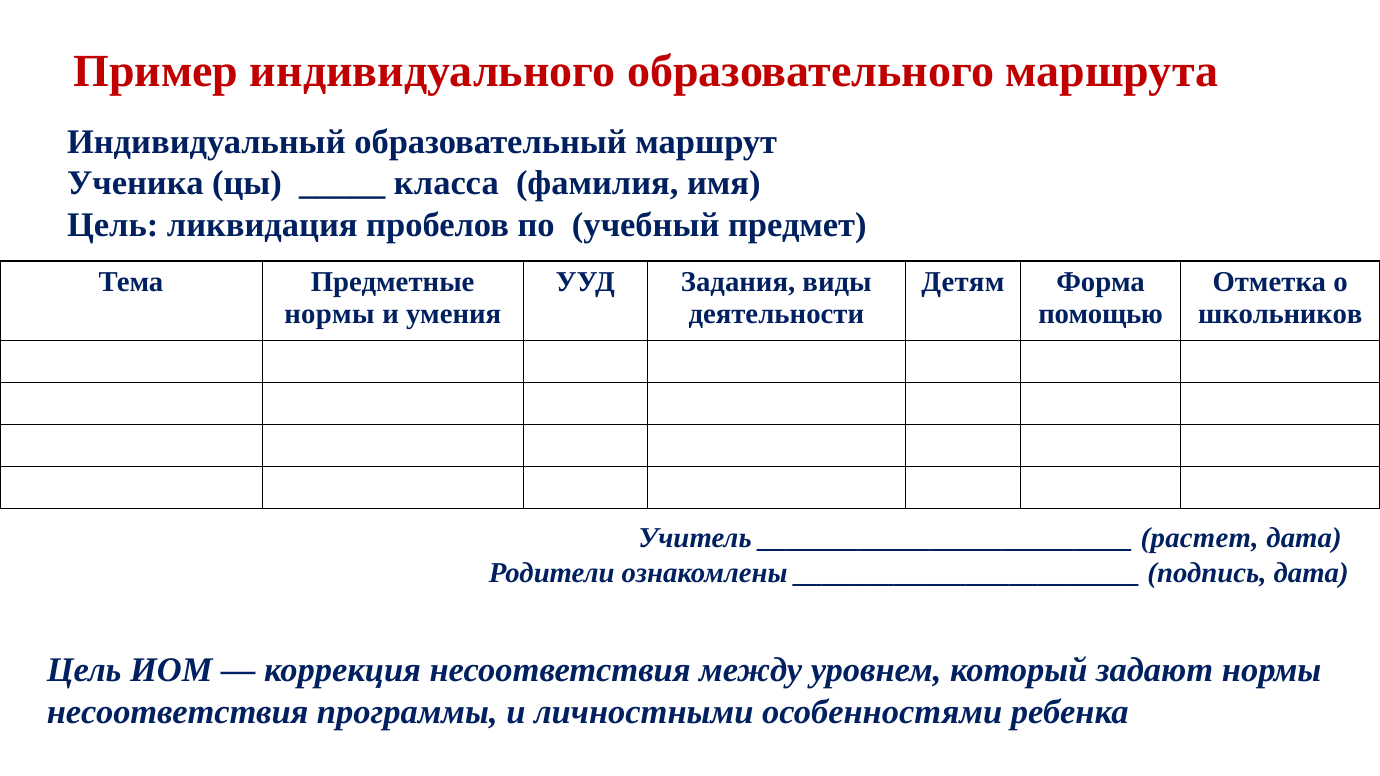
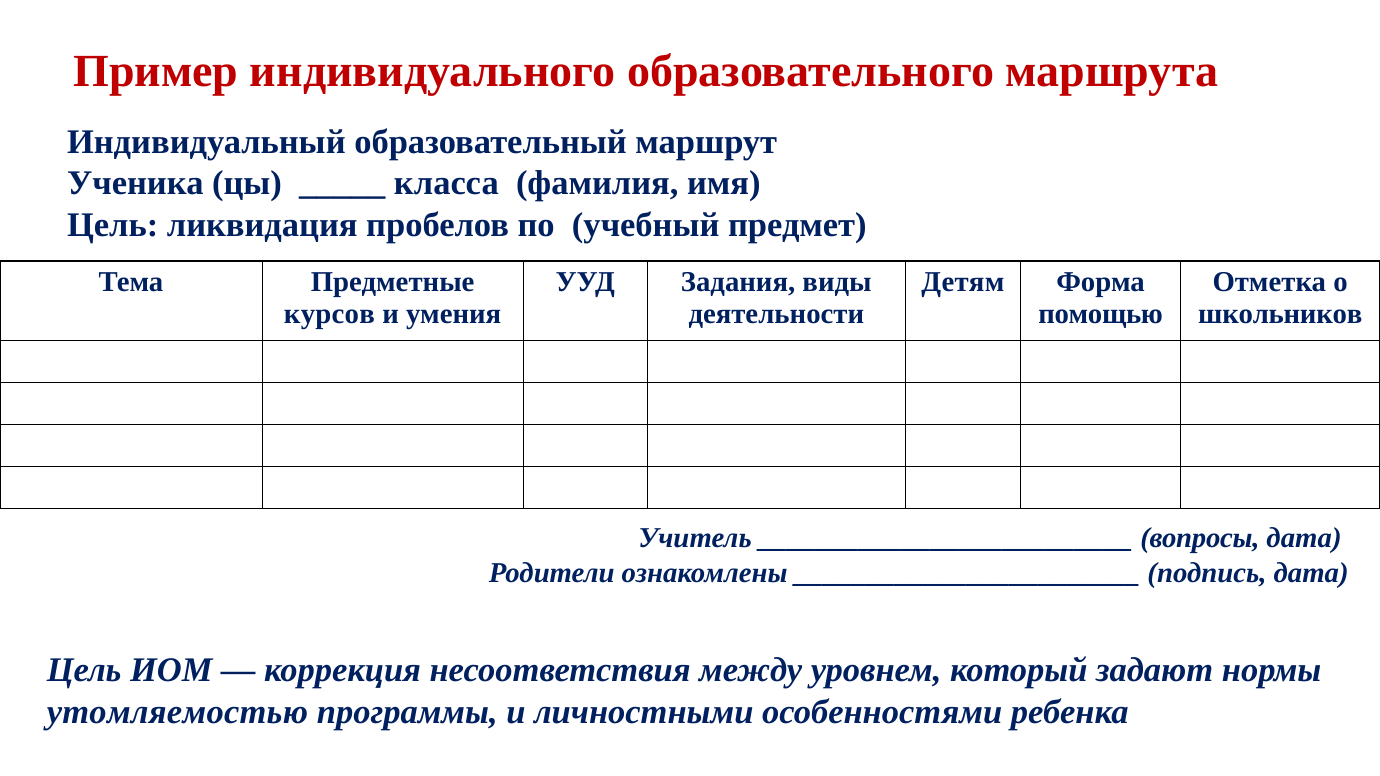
нормы: нормы -> курсов (329, 314)
растет: растет -> вопросы (1200, 539)
несоответствия: несоответствия -> утомляемостью (177, 712)
